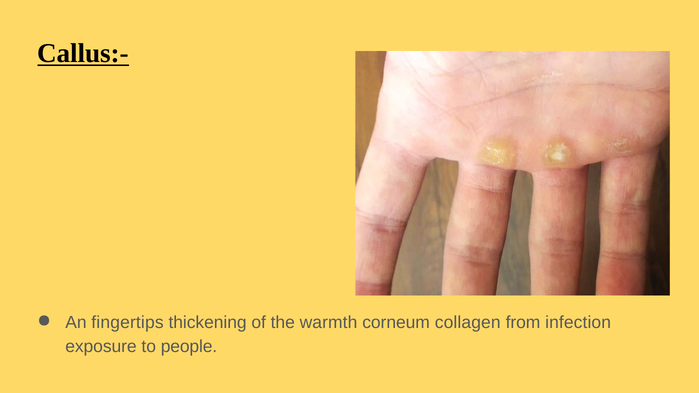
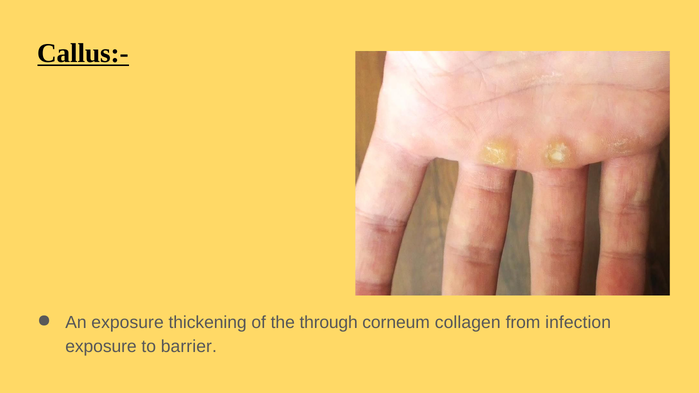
An fingertips: fingertips -> exposure (128, 323)
warmth: warmth -> through (329, 323)
people: people -> barrier (189, 347)
